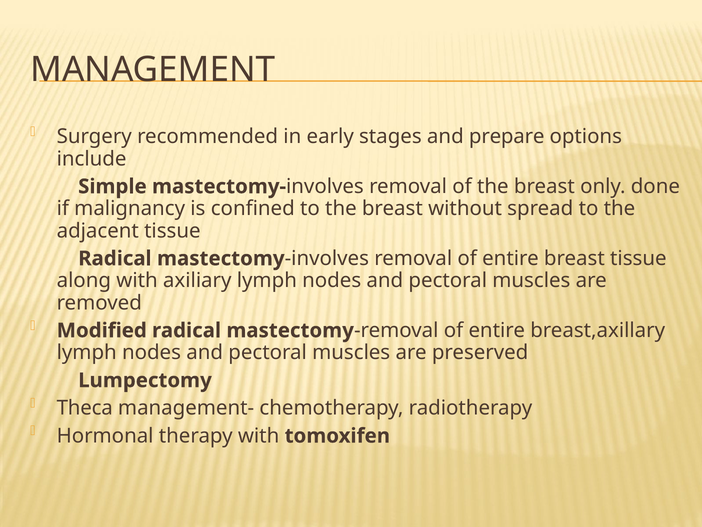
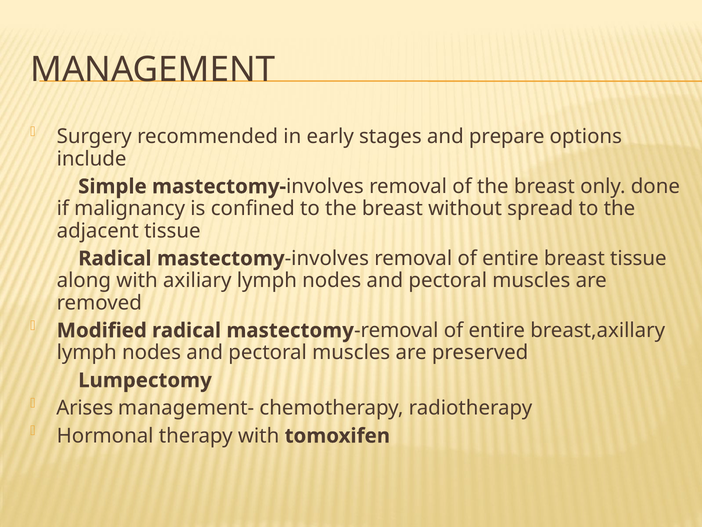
Theca: Theca -> Arises (85, 408)
